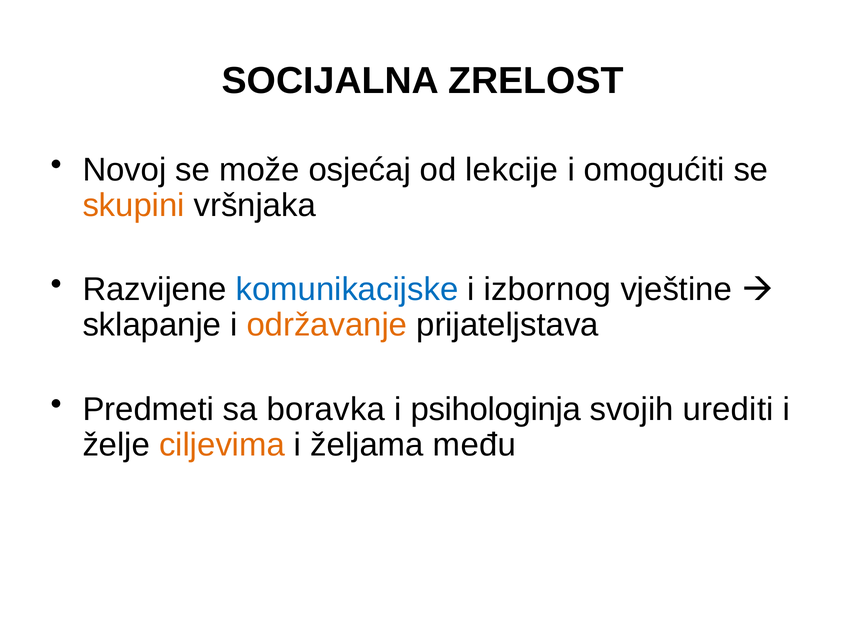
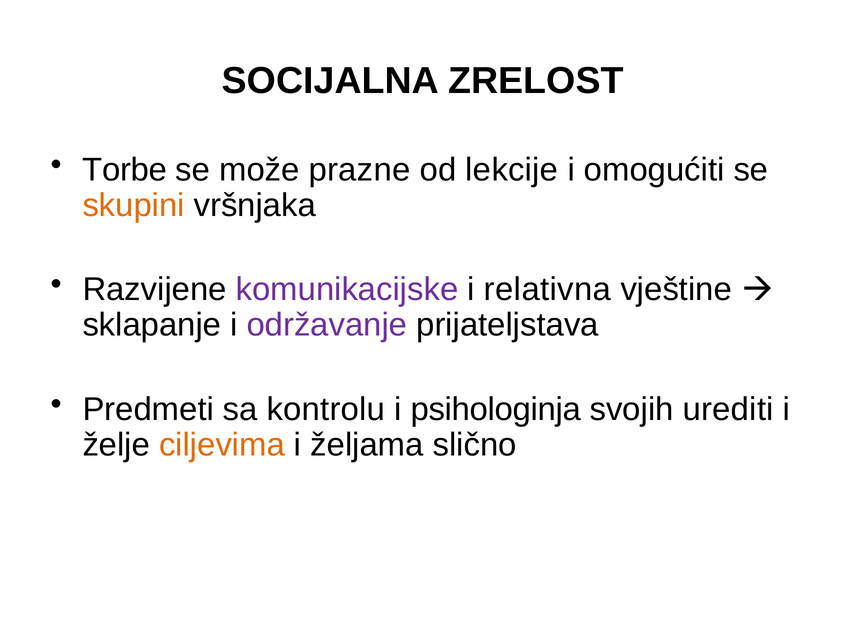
Novoj: Novoj -> Torbe (125, 170)
osjećaj: osjećaj -> prazne (360, 170)
komunikacijske colour: blue -> purple (347, 290)
izbornog: izbornog -> relativna (547, 290)
održavanje colour: orange -> purple (327, 325)
boravka: boravka -> kontrolu (326, 409)
među: među -> slično (475, 445)
